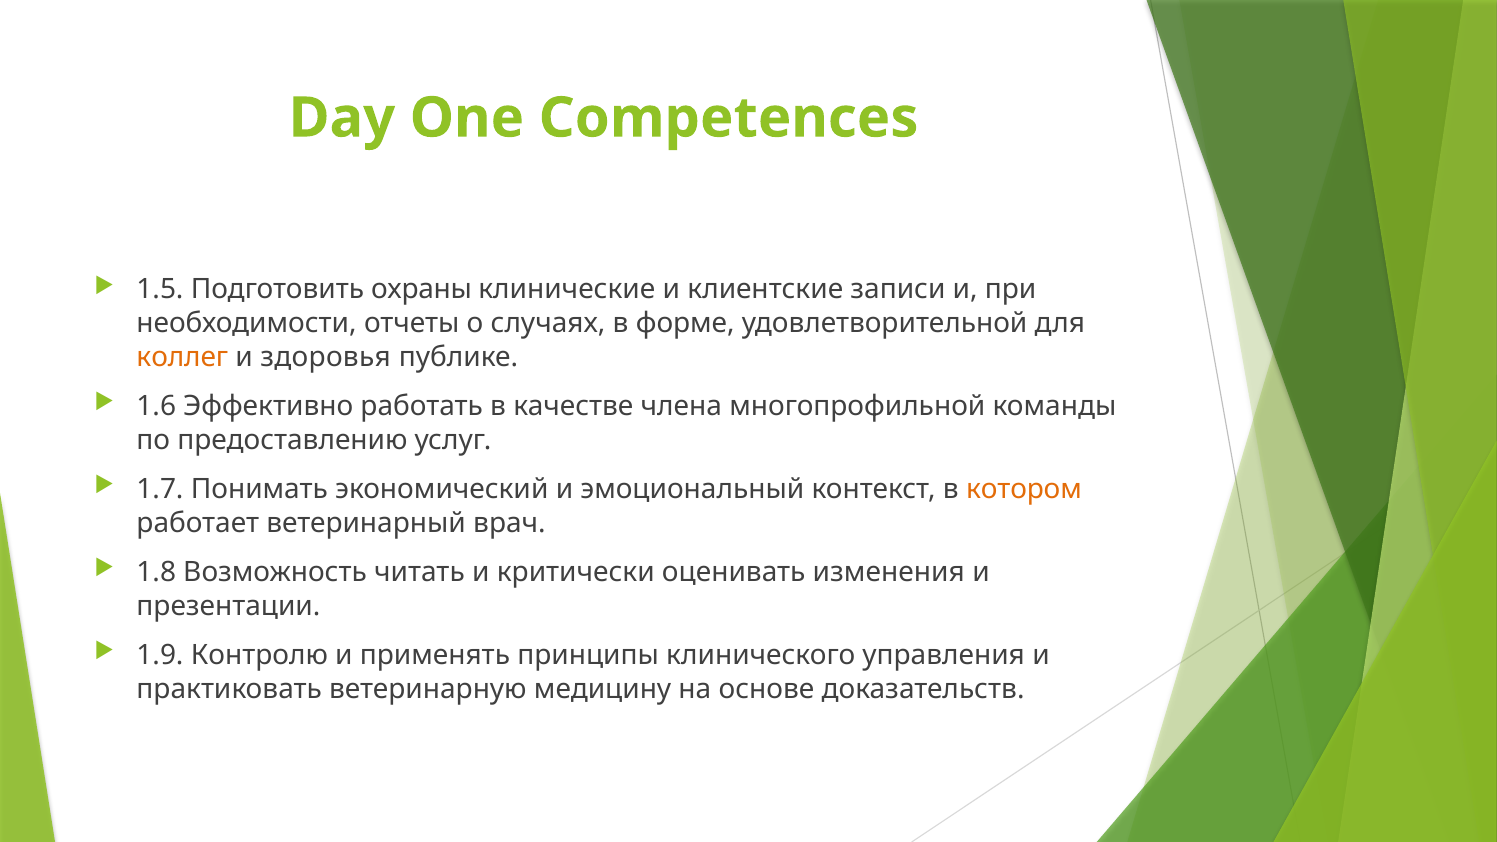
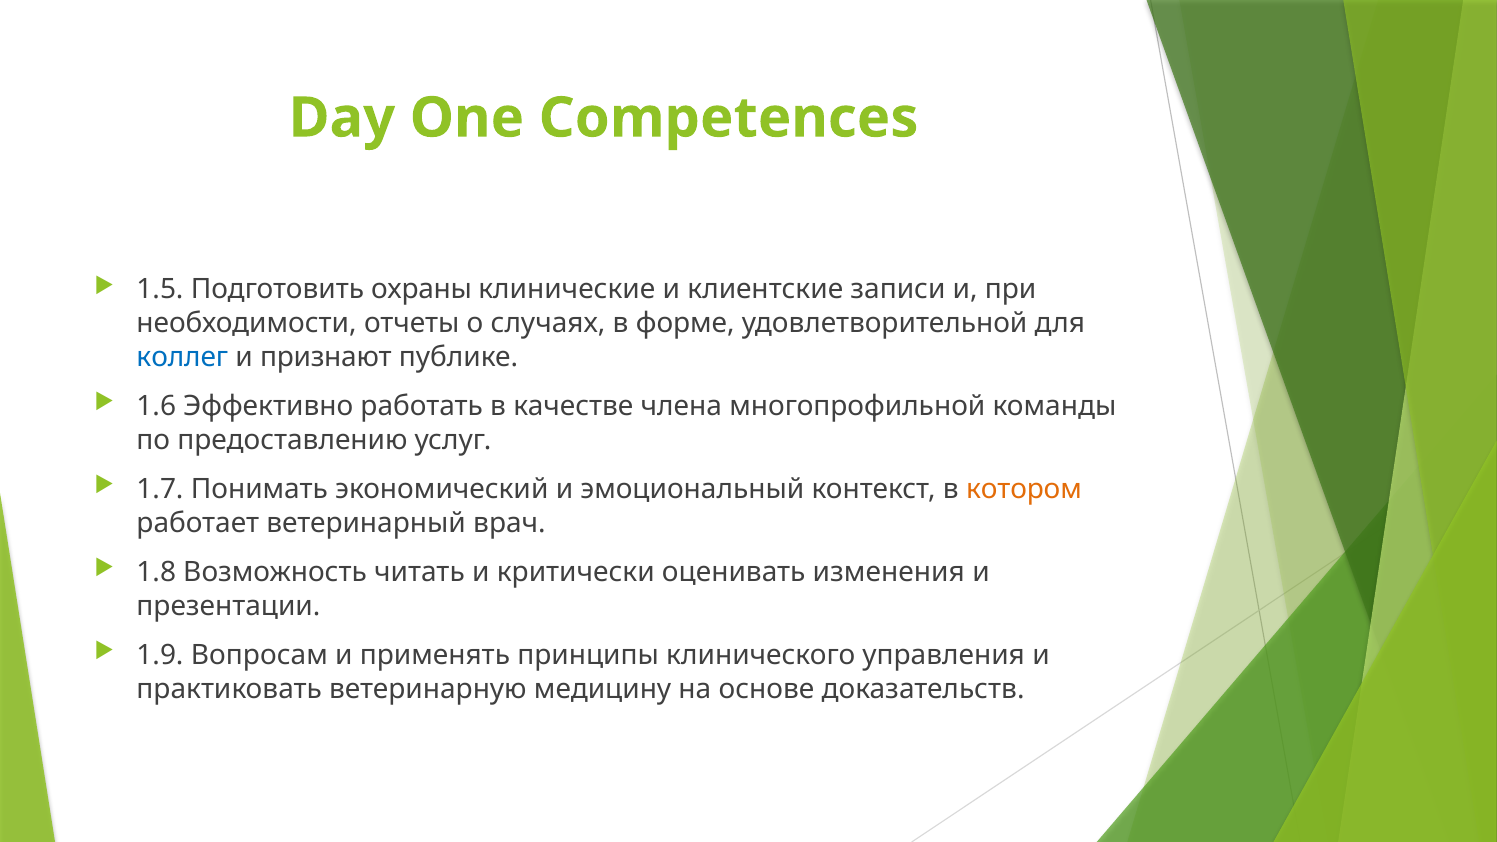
коллег colour: orange -> blue (182, 357)
здоровья: здоровья -> признают (326, 357)
Контролю: Контролю -> Вопросам (259, 655)
